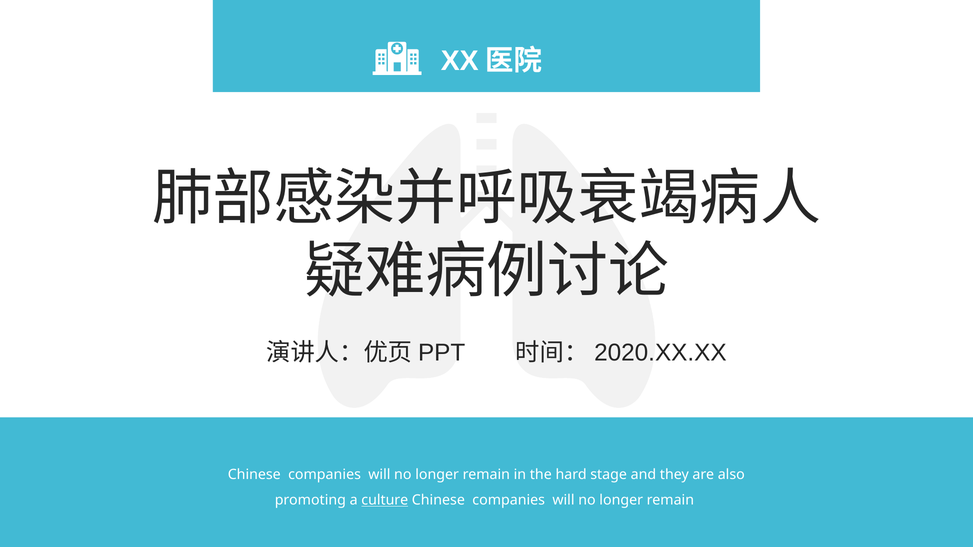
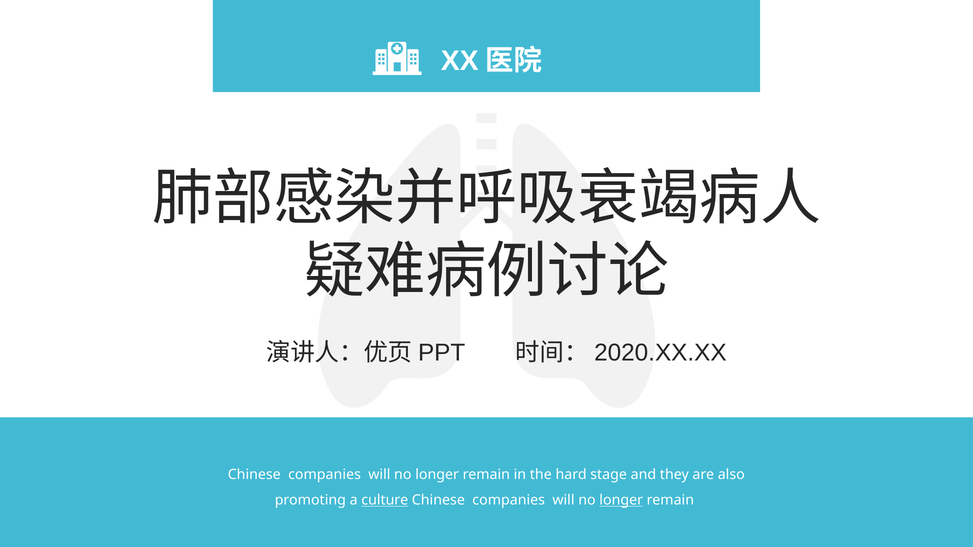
longer underline: none -> present (621, 500)
